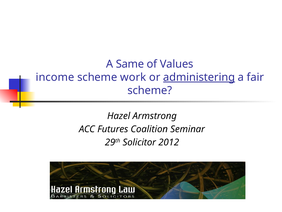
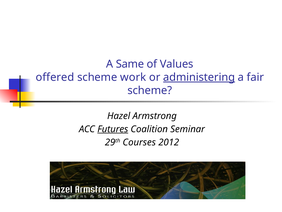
income: income -> offered (55, 77)
Futures underline: none -> present (113, 129)
Solicitor: Solicitor -> Courses (139, 142)
